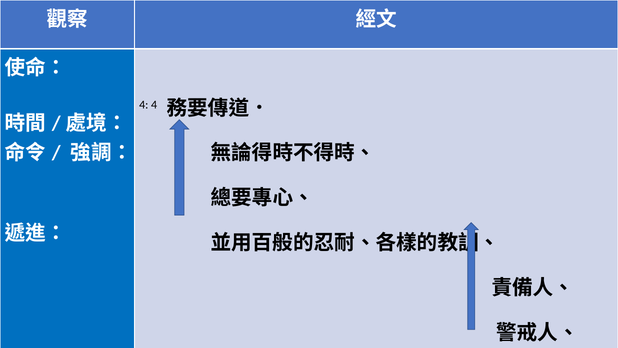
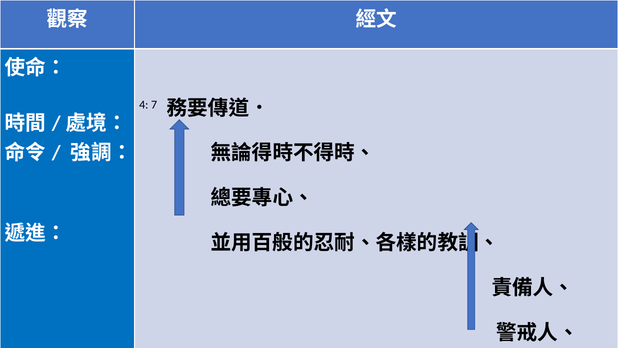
4 4: 4 -> 7 (154, 105)
